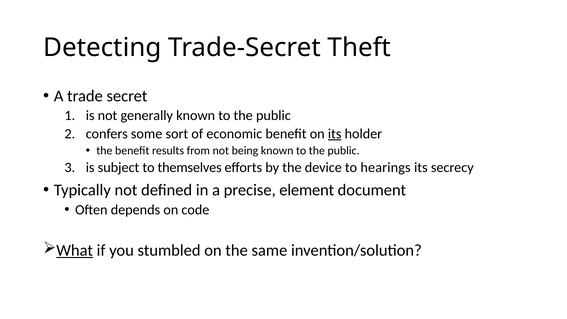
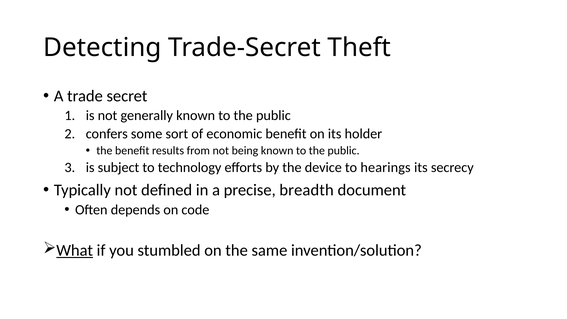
its underline: present -> none (335, 134)
themselves: themselves -> technology (190, 168)
element: element -> breadth (307, 190)
